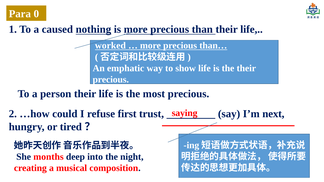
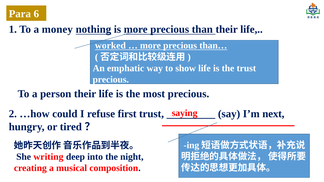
0: 0 -> 6 (36, 14)
caused: caused -> money (57, 29)
the their: their -> trust (246, 68)
months: months -> writing (48, 157)
